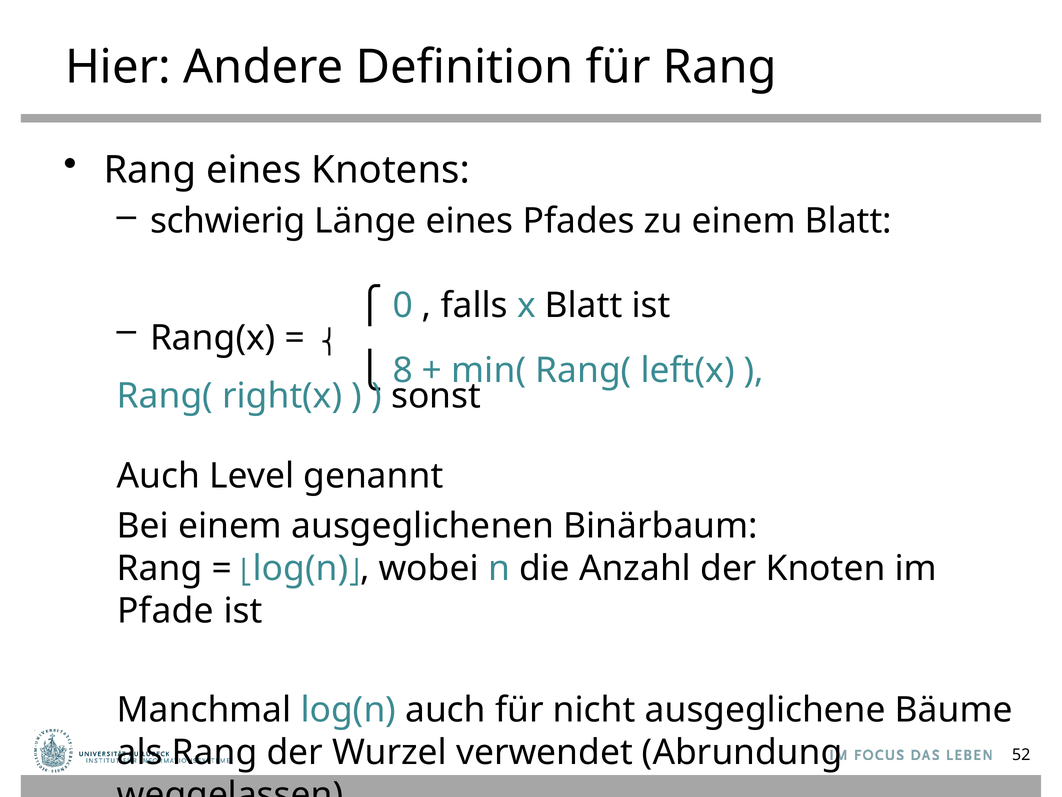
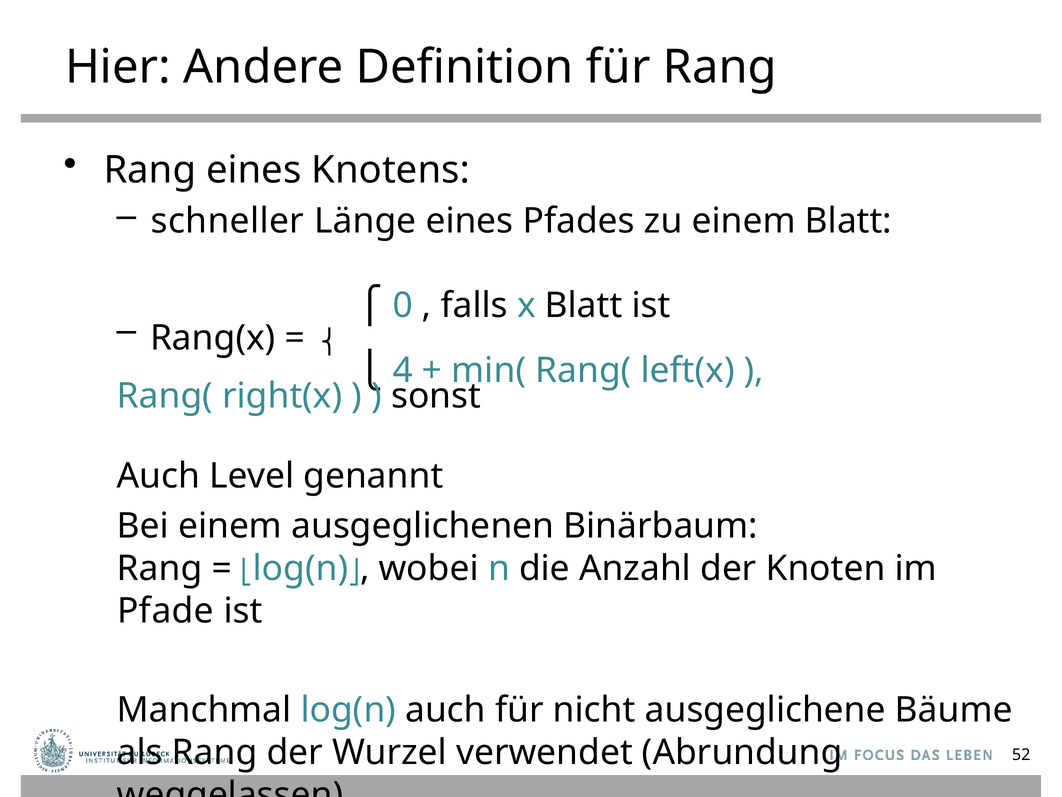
schwierig: schwierig -> schneller (227, 221)
8: 8 -> 4 (403, 370)
